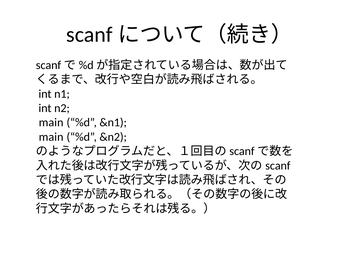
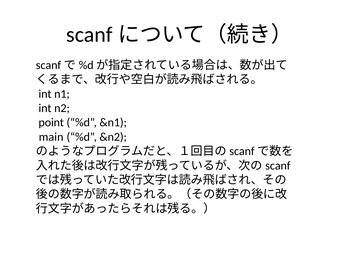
main: main -> point (51, 123)
